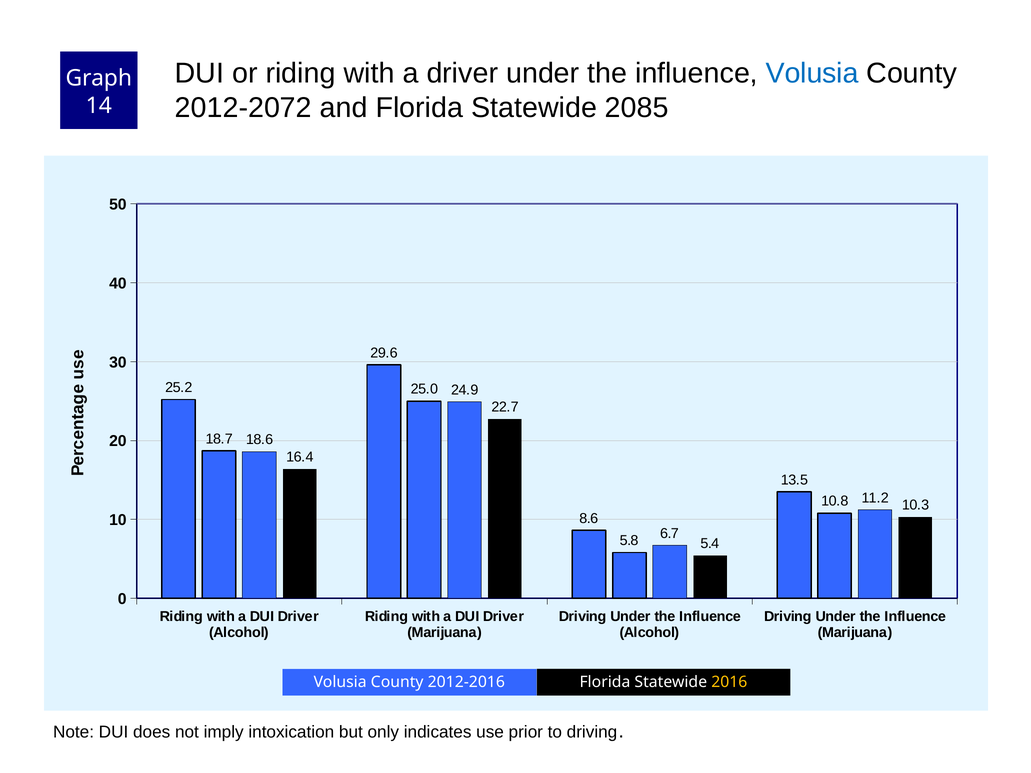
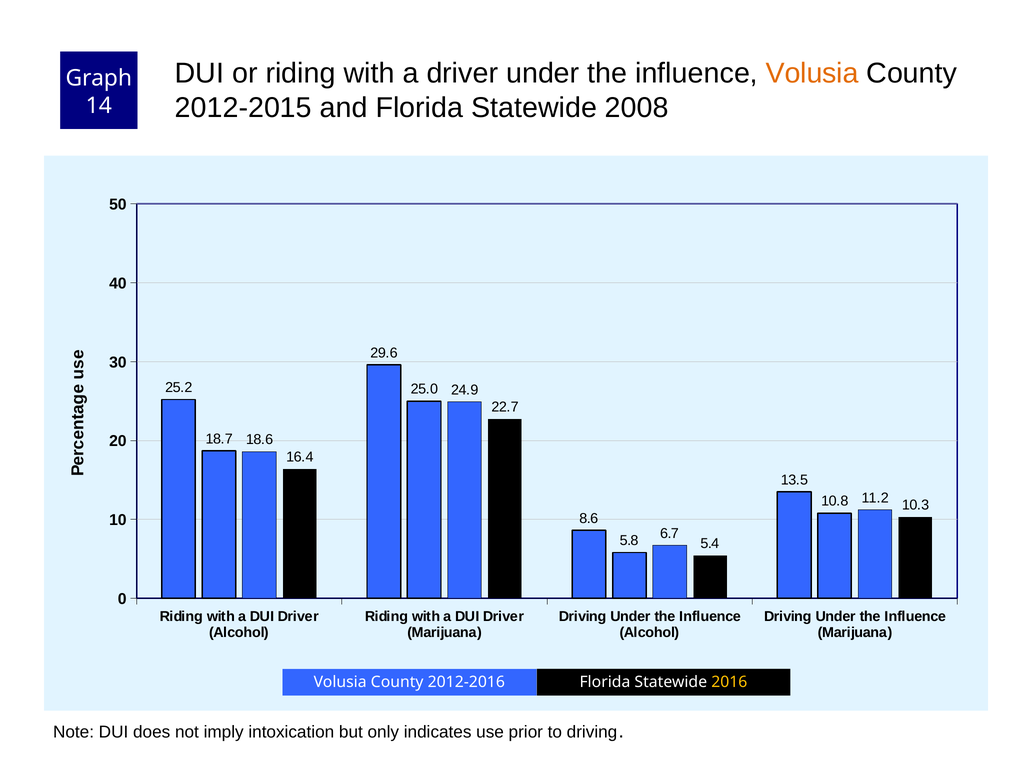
Volusia colour: blue -> orange (812, 73)
2012-2072: 2012-2072 -> 2012-2015 (243, 108)
2085: 2085 -> 2008 (637, 108)
